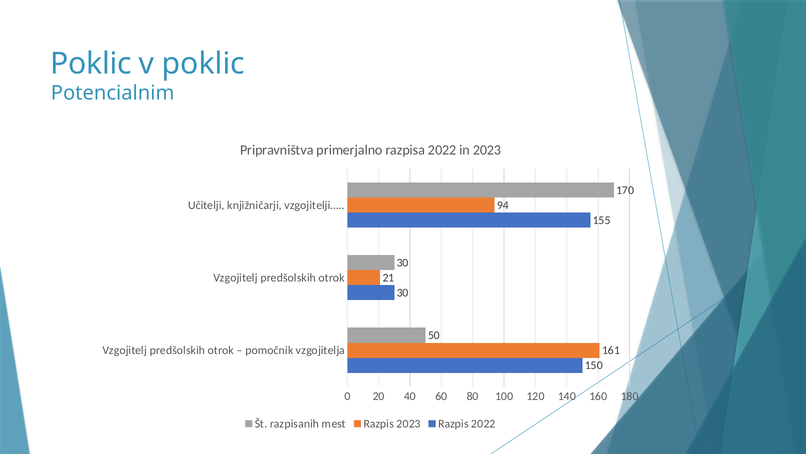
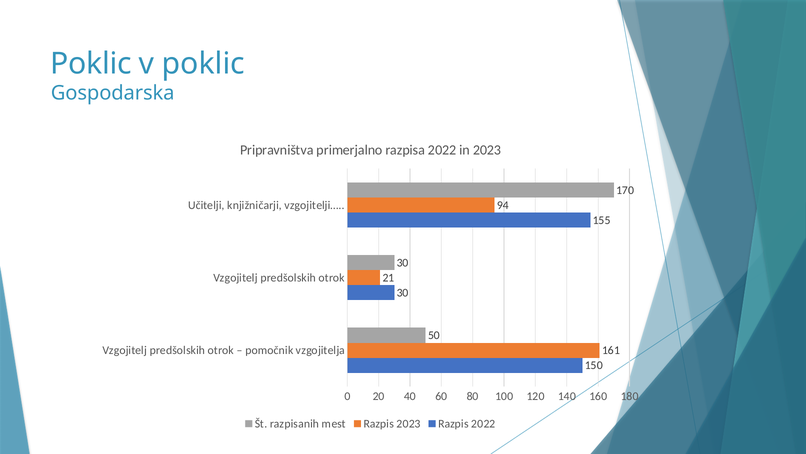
Potencialnim: Potencialnim -> Gospodarska (113, 93)
